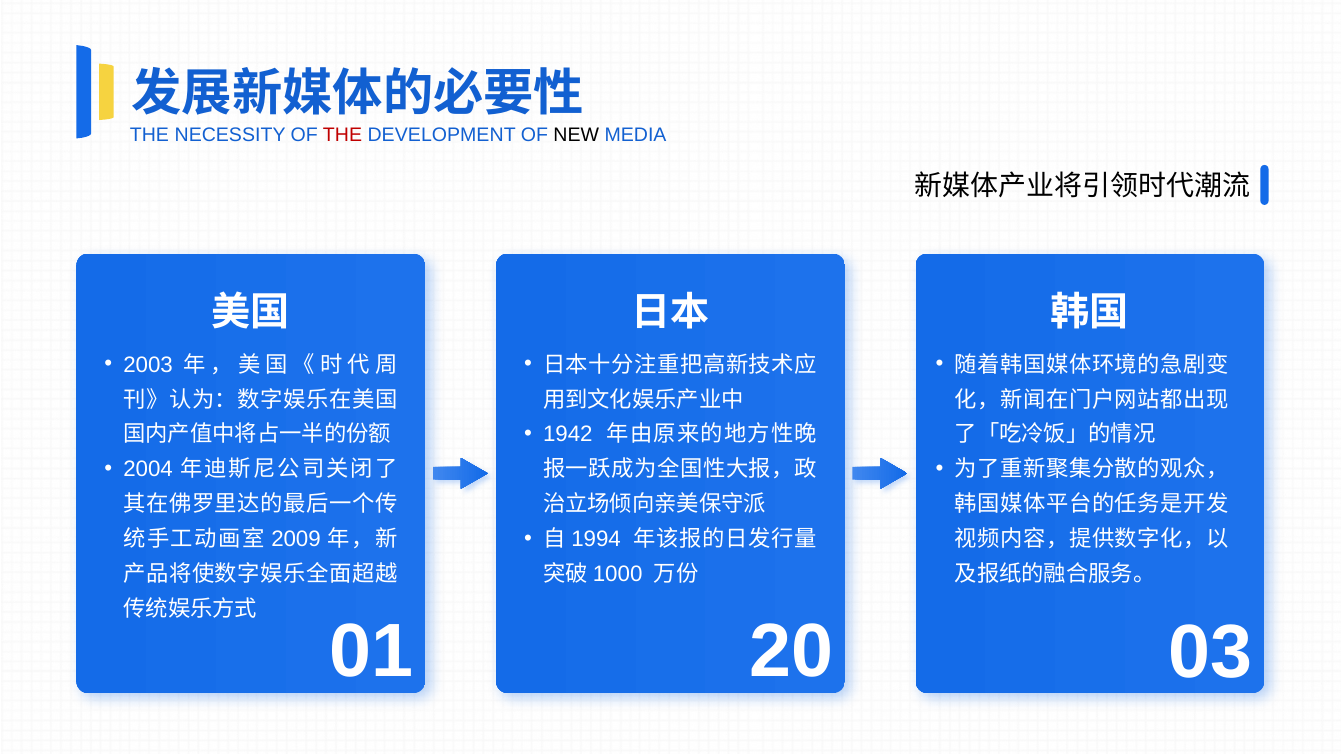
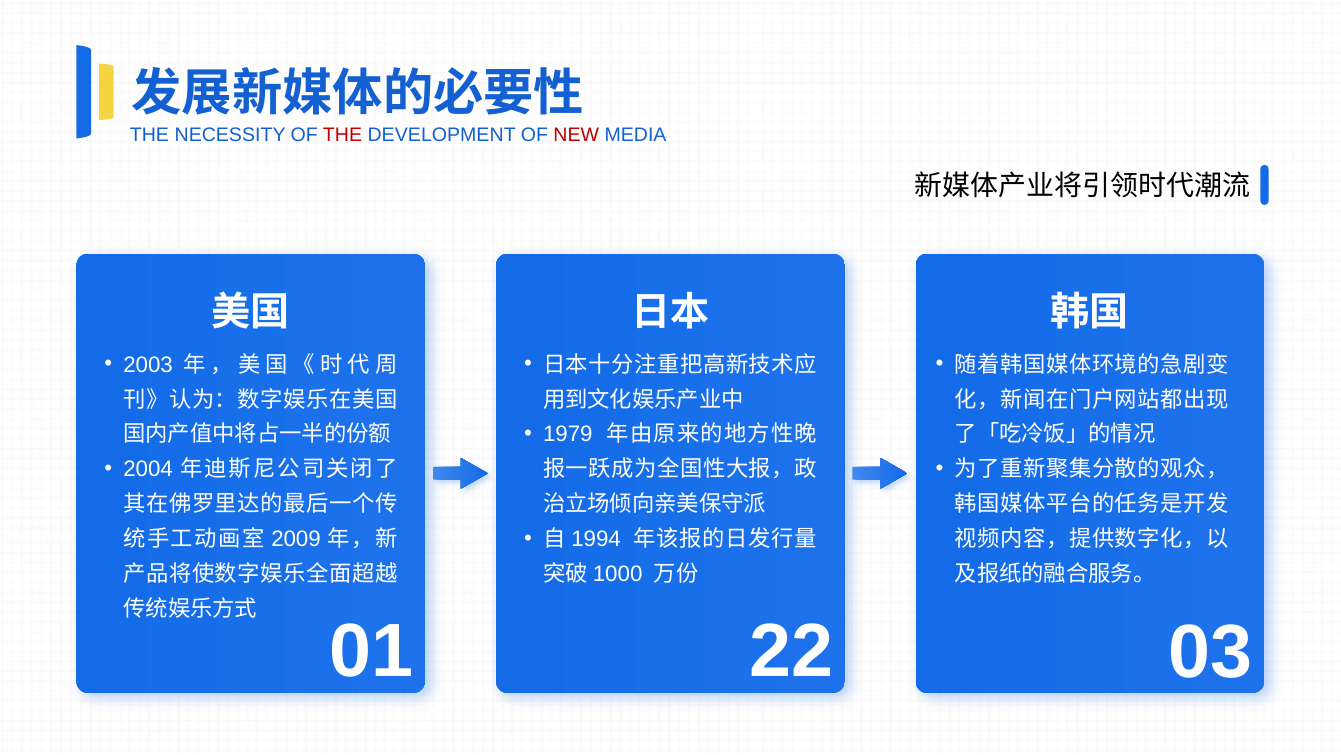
NEW colour: black -> red (576, 135)
1942: 1942 -> 1979 (568, 434)
20: 20 -> 22 (791, 651)
